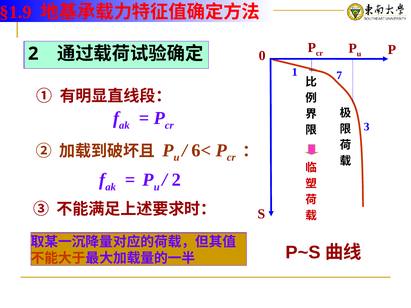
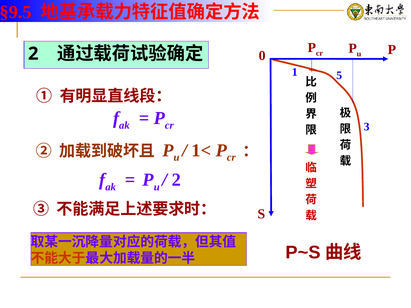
§1.9: §1.9 -> §9.5 (16, 12)
7: 7 -> 5 (339, 75)
6<: 6< -> 1< (201, 150)
